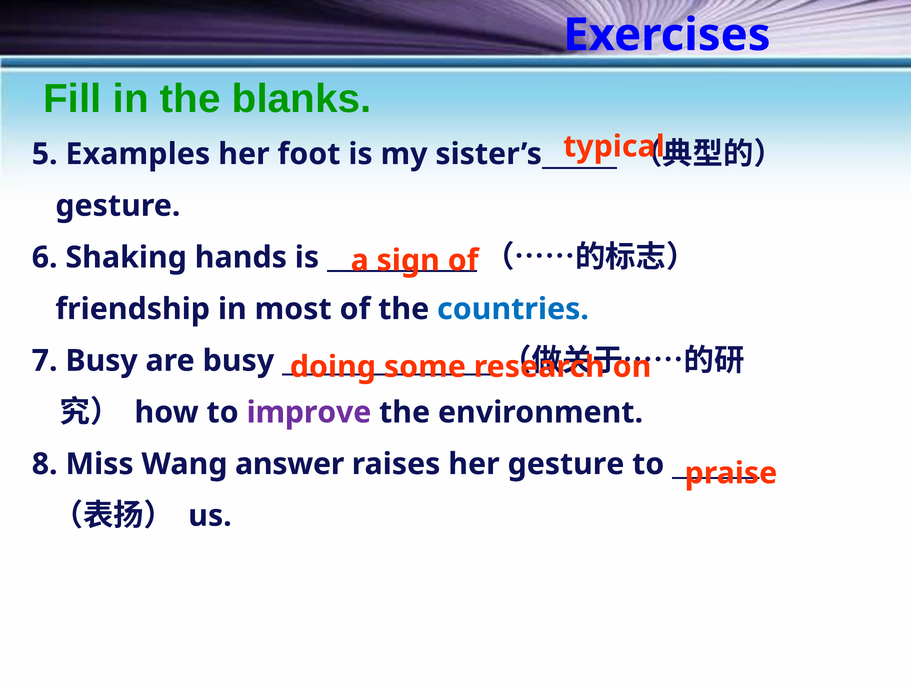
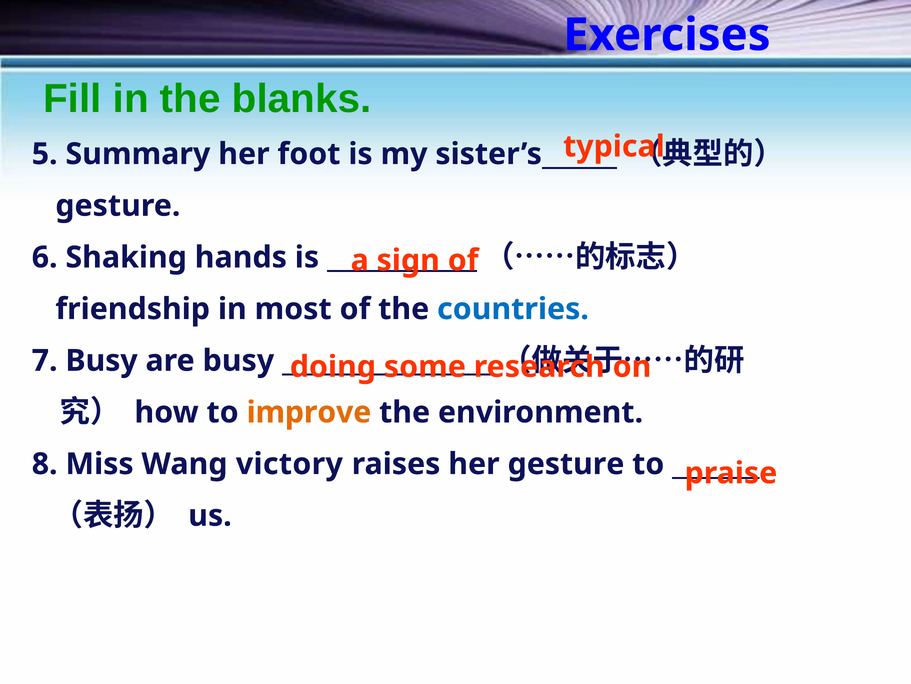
Examples: Examples -> Summary (138, 154)
improve colour: purple -> orange (309, 412)
answer: answer -> victory (289, 464)
